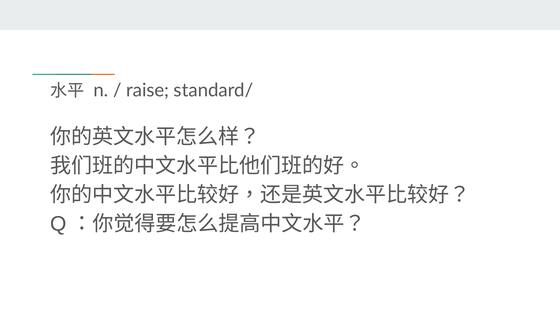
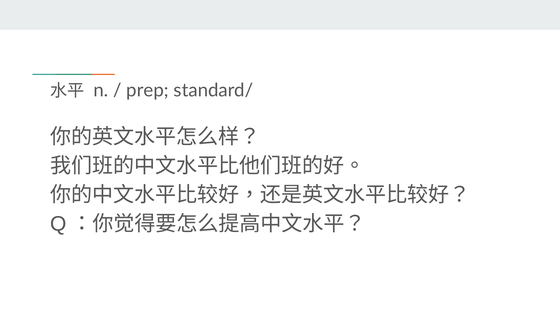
raise: raise -> prep (148, 90)
